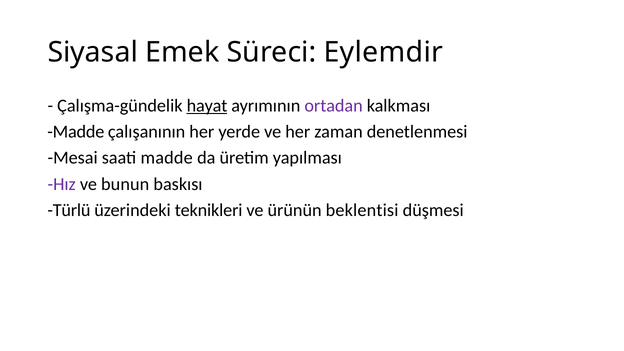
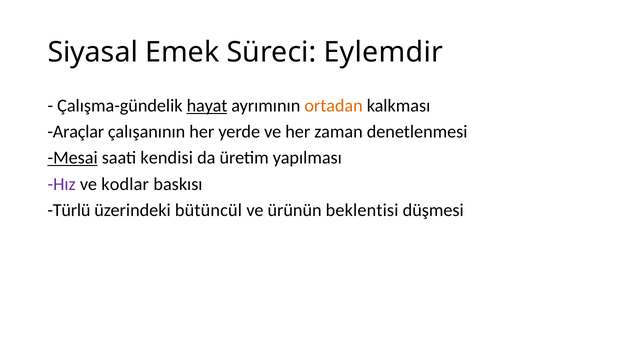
ortadan colour: purple -> orange (334, 106)
Madde: Madde -> Araçlar (76, 132)
Mesai underline: none -> present (73, 158)
saati madde: madde -> kendisi (167, 158)
bunun: bunun -> kodlar (125, 184)
teknikleri: teknikleri -> bütüncül (208, 210)
